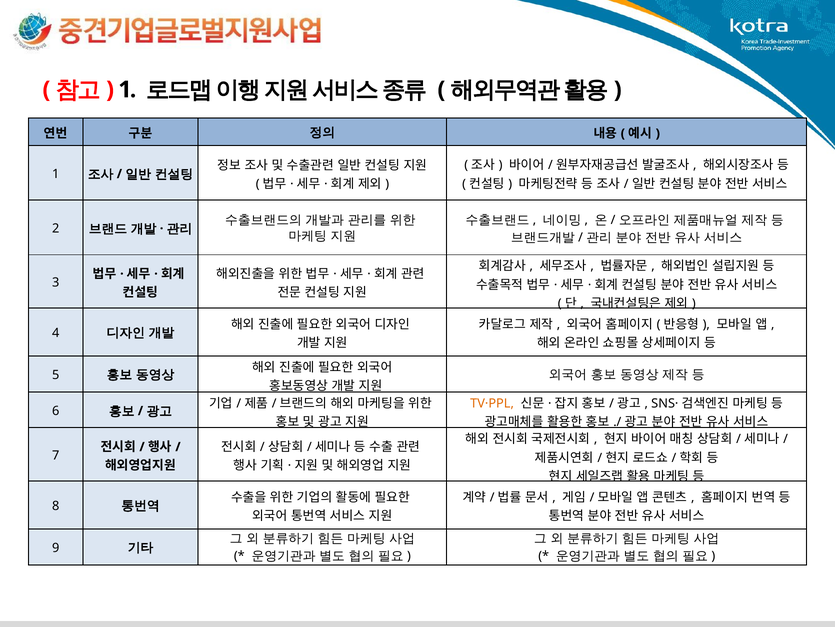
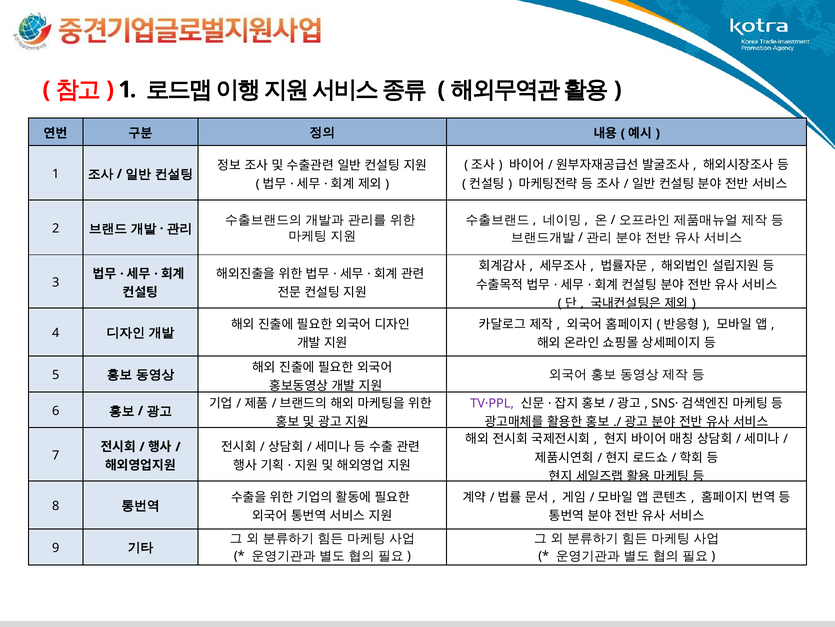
TV·PPL colour: orange -> purple (492, 403)
